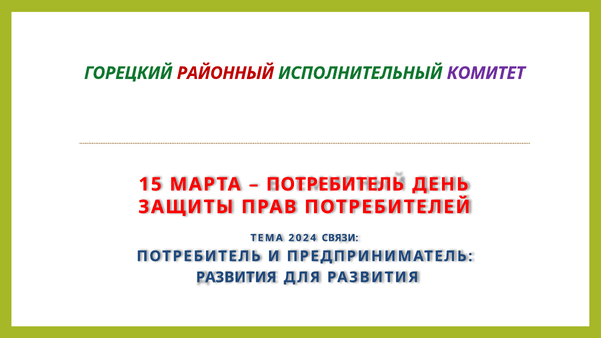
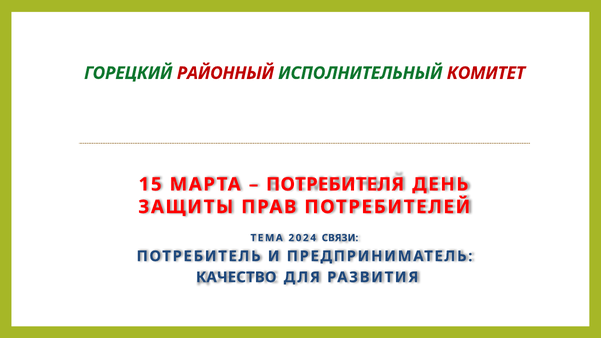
КОМИТЕТ colour: purple -> red (486, 73)
ПОТРЕБИТЕЛЬ: ПОТРЕБИТЕЛЬ -> ПОТРЕБИТЕЛЯ (335, 184)
РАЗВИТИЯ: РАЗВИТИЯ -> КАЧЕСТВО (236, 277)
